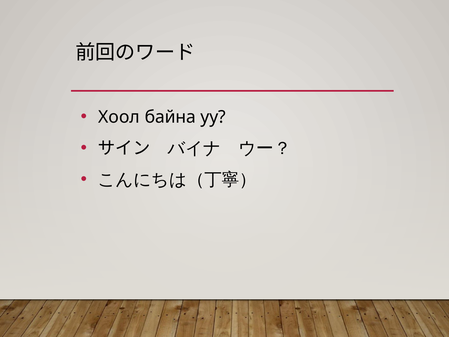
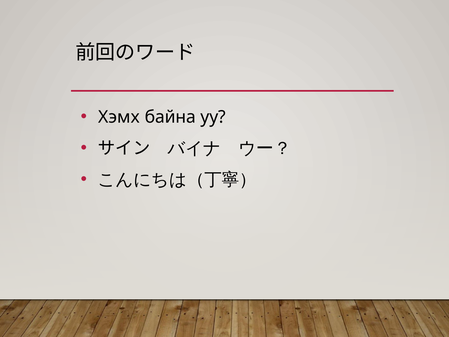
Хоол: Хоол -> Хэмх (119, 117)
